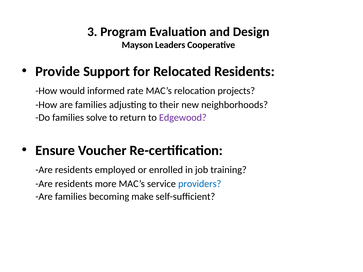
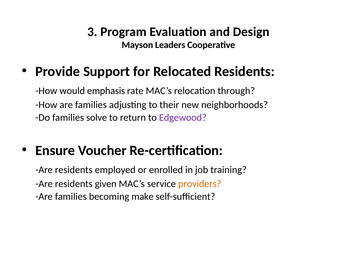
informed: informed -> emphasis (106, 91)
projects: projects -> through (236, 91)
more: more -> given (106, 184)
providers colour: blue -> orange (200, 184)
